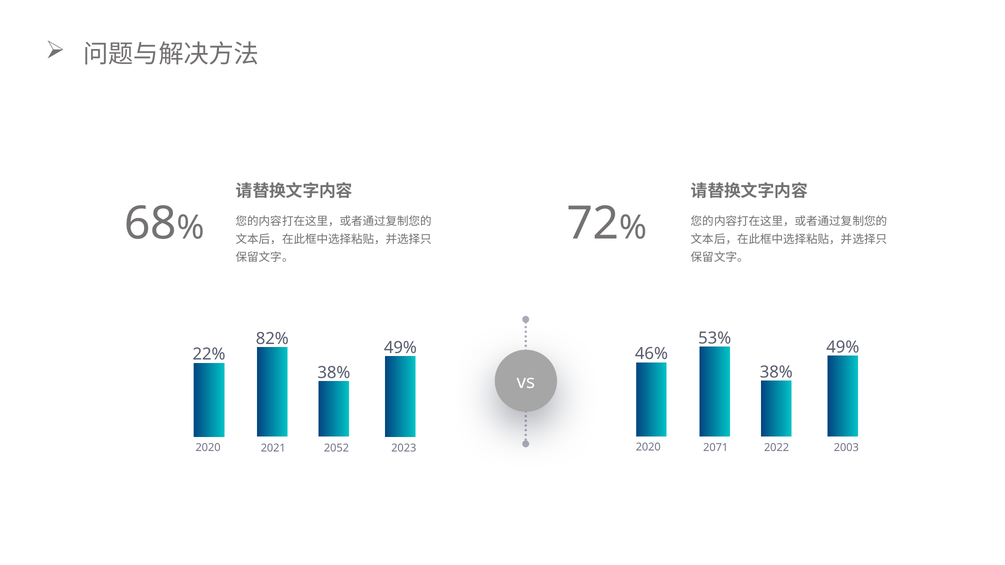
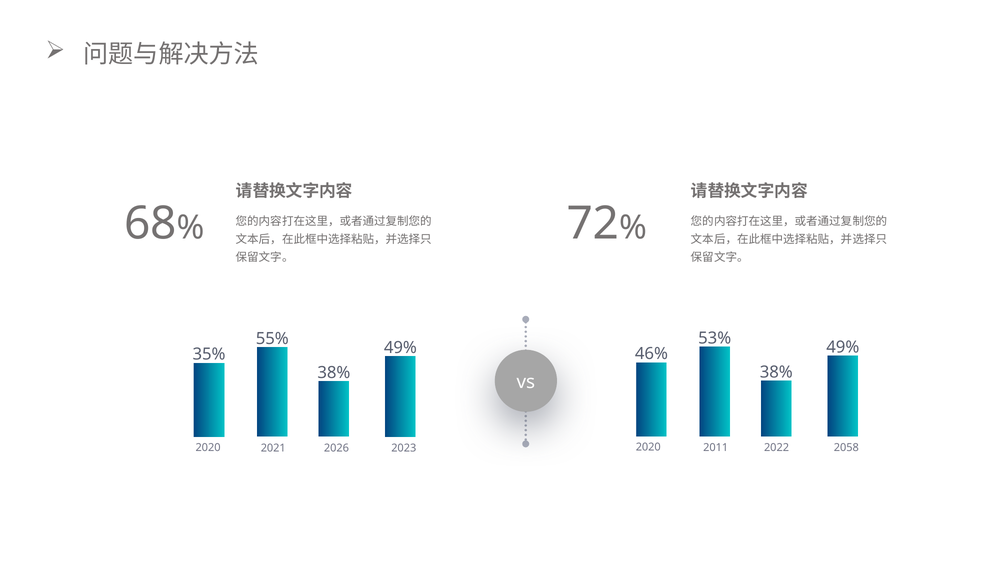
82%: 82% -> 55% (272, 339)
22%: 22% -> 35% (209, 354)
2003: 2003 -> 2058 (846, 448)
2071: 2071 -> 2011 (716, 448)
2052: 2052 -> 2026 (336, 448)
